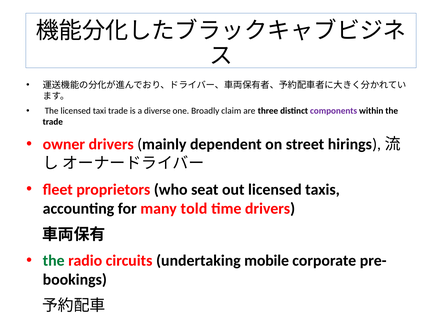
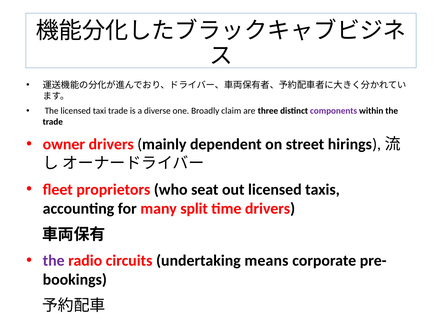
told: told -> split (194, 208)
the colour: green -> purple (54, 260)
mobile: mobile -> means (266, 260)
